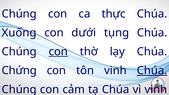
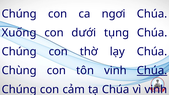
thực: thực -> ngơi (114, 14)
con underline: present -> none (58, 52)
Chứng: Chứng -> Chùng (19, 71)
